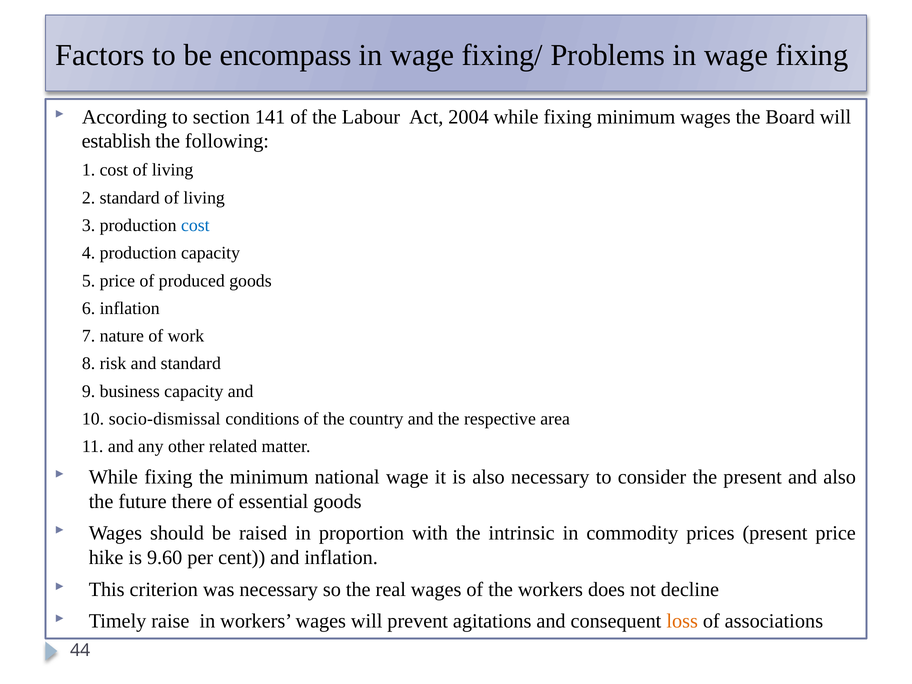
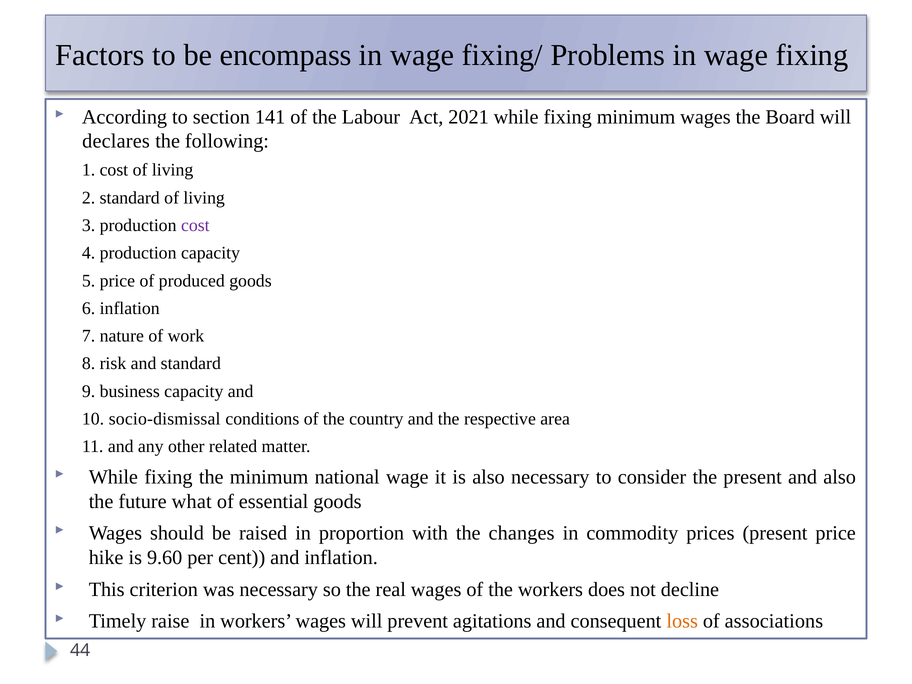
2004: 2004 -> 2021 (469, 117)
establish: establish -> declares (116, 141)
cost colour: blue -> purple (195, 225)
there: there -> what (192, 501)
intrinsic: intrinsic -> changes (522, 533)
